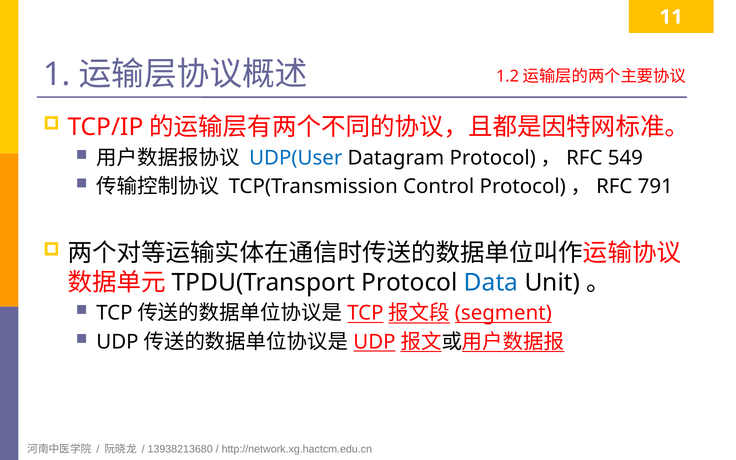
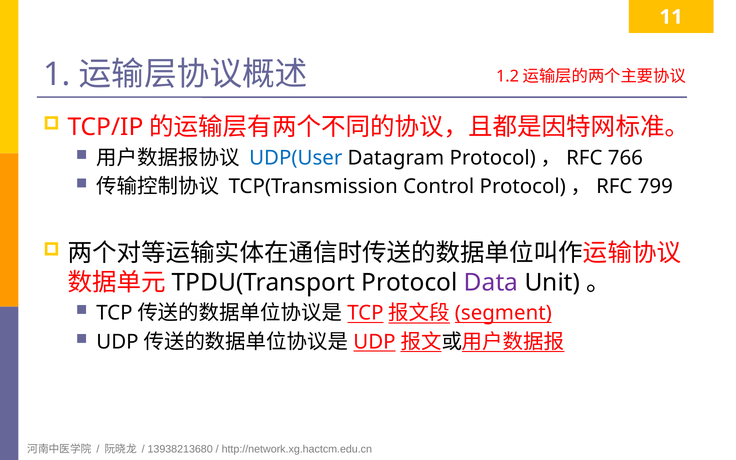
549: 549 -> 766 (625, 158)
791: 791 -> 799 (655, 186)
Data colour: blue -> purple (491, 282)
